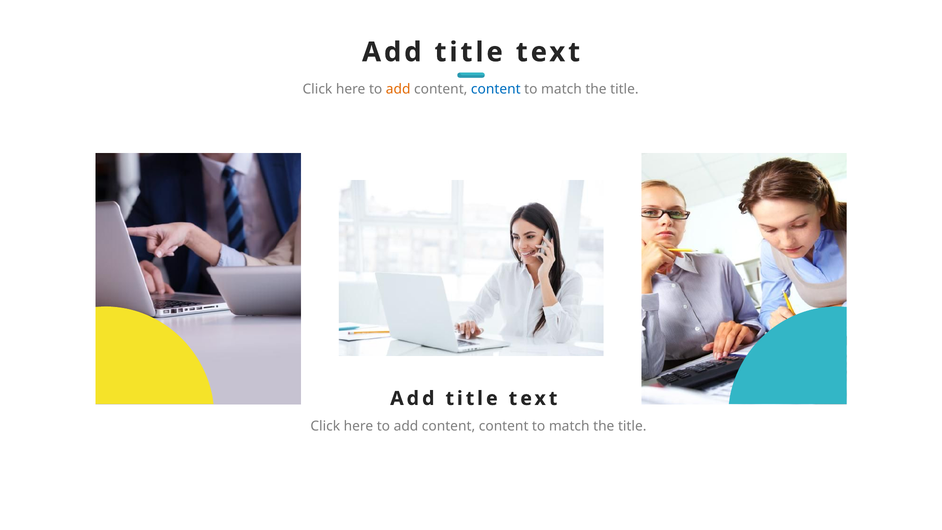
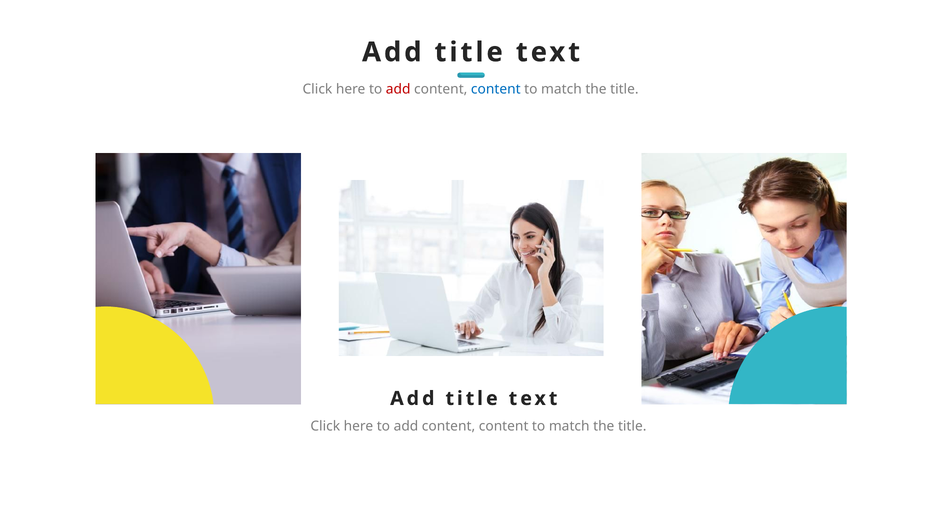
add colour: orange -> red (398, 89)
